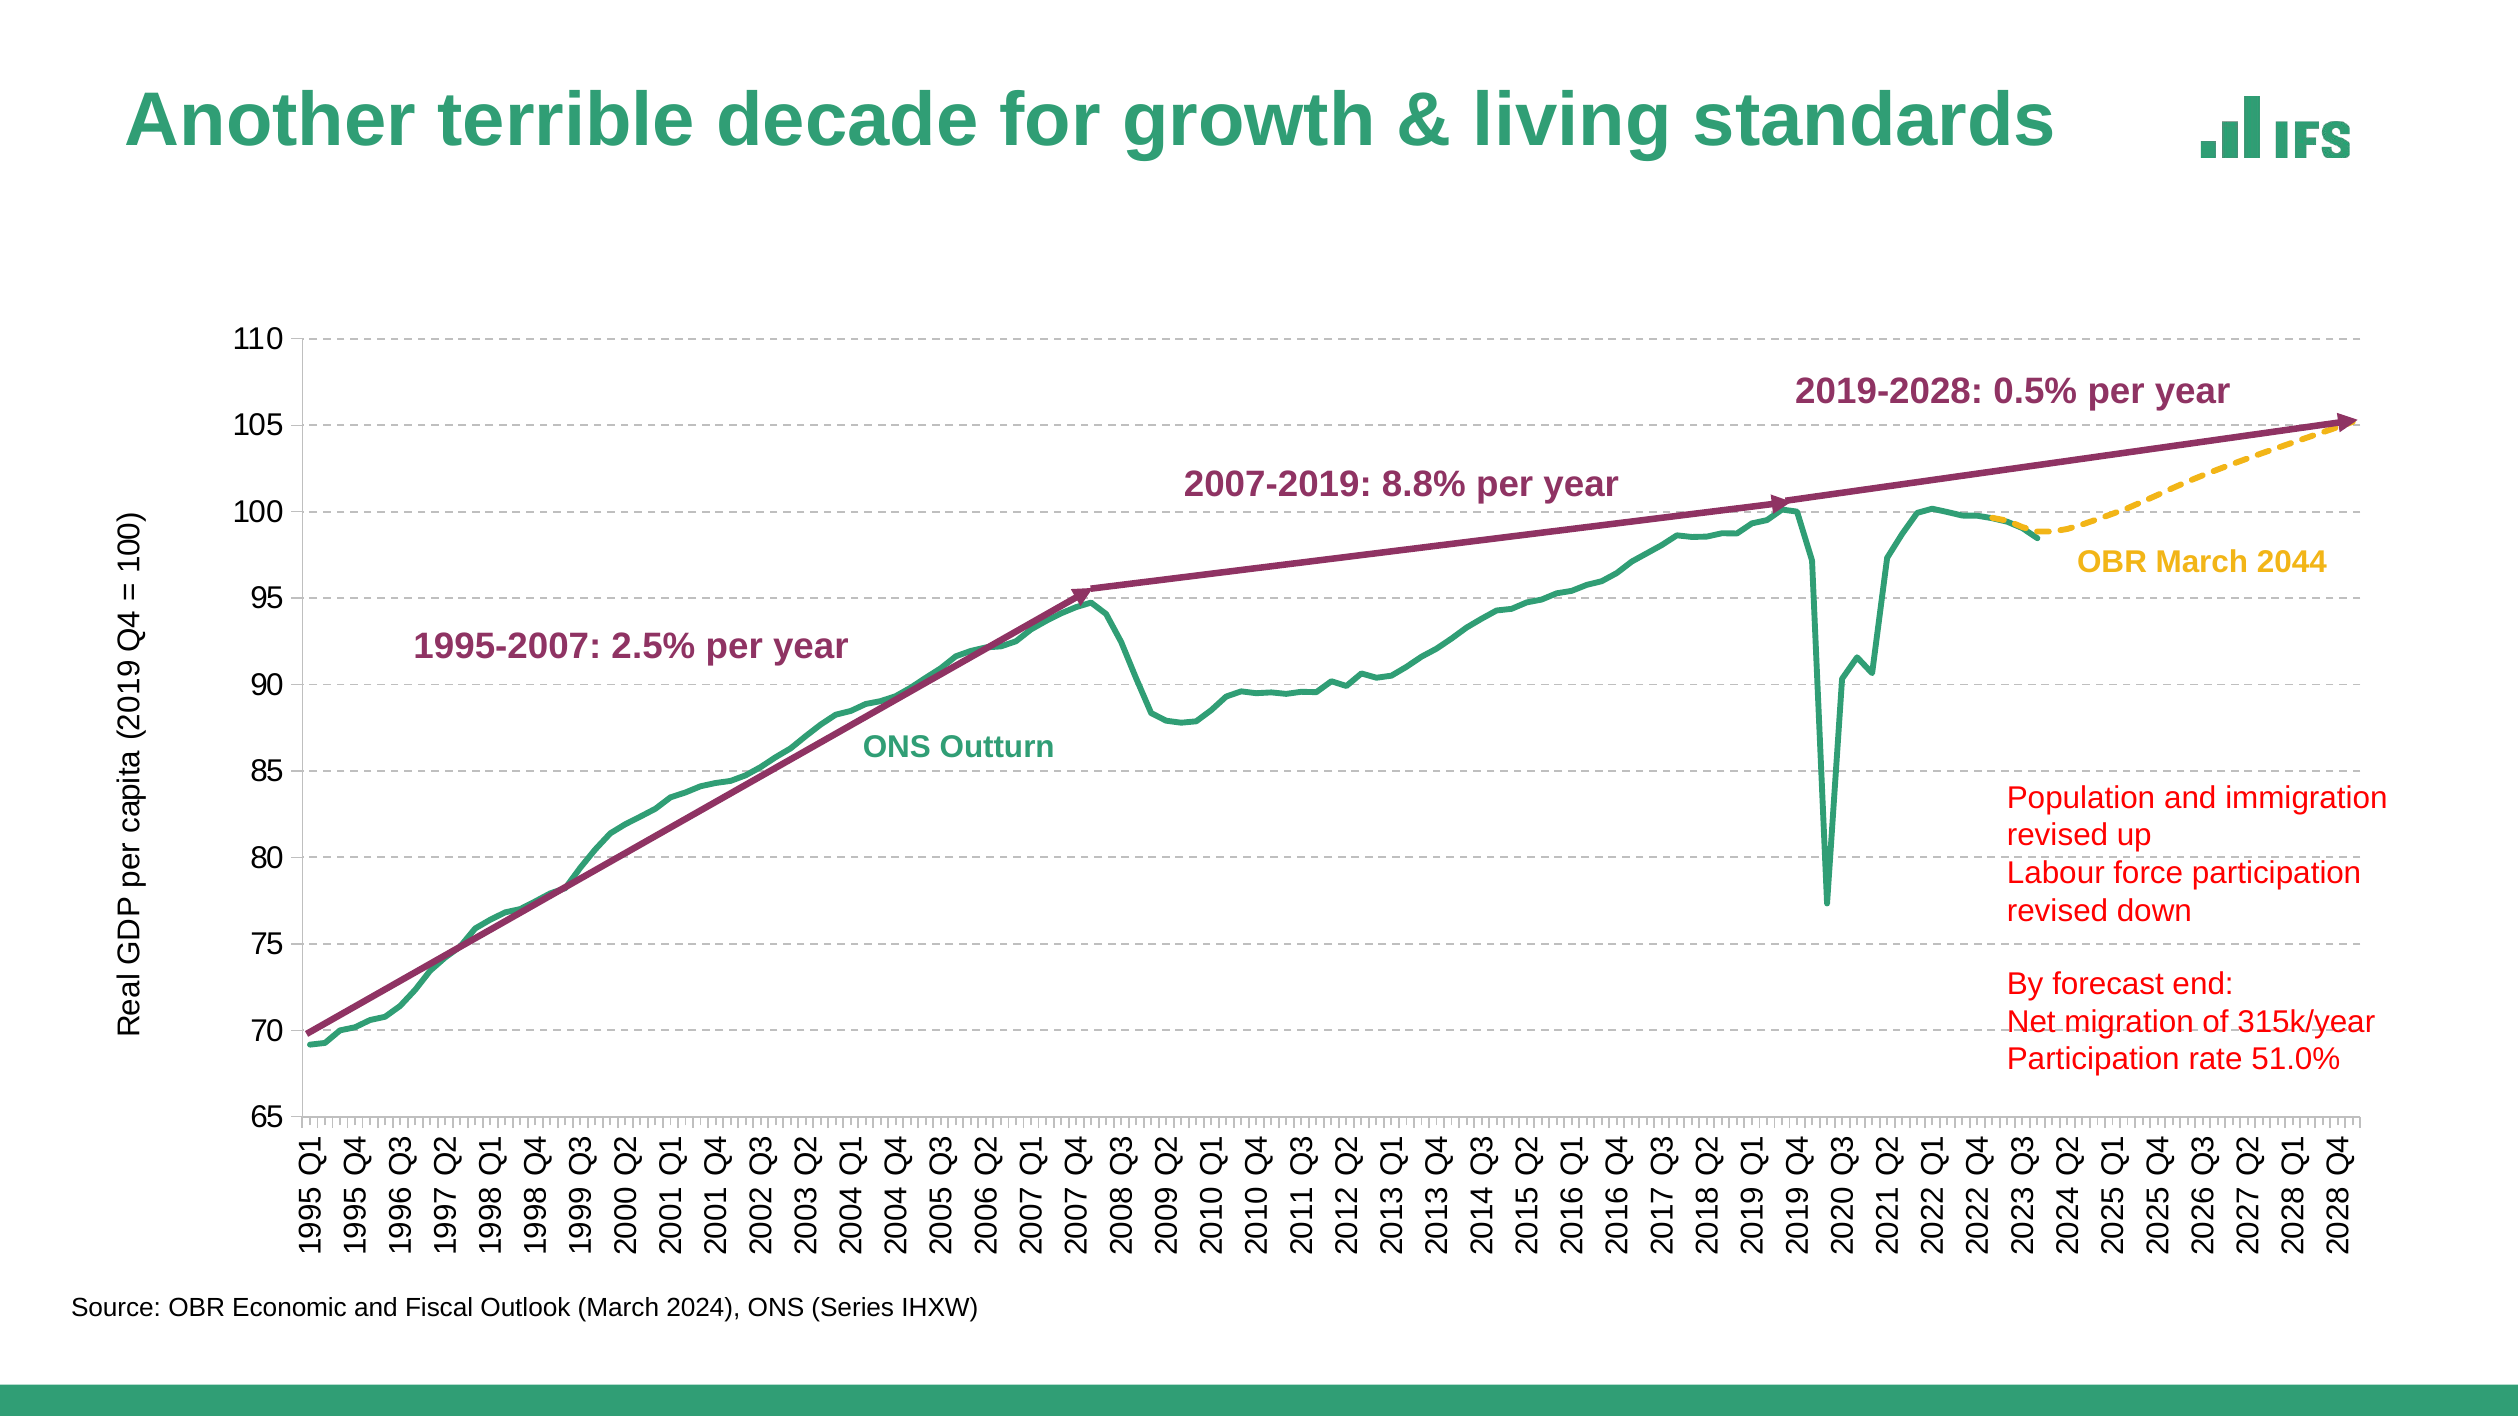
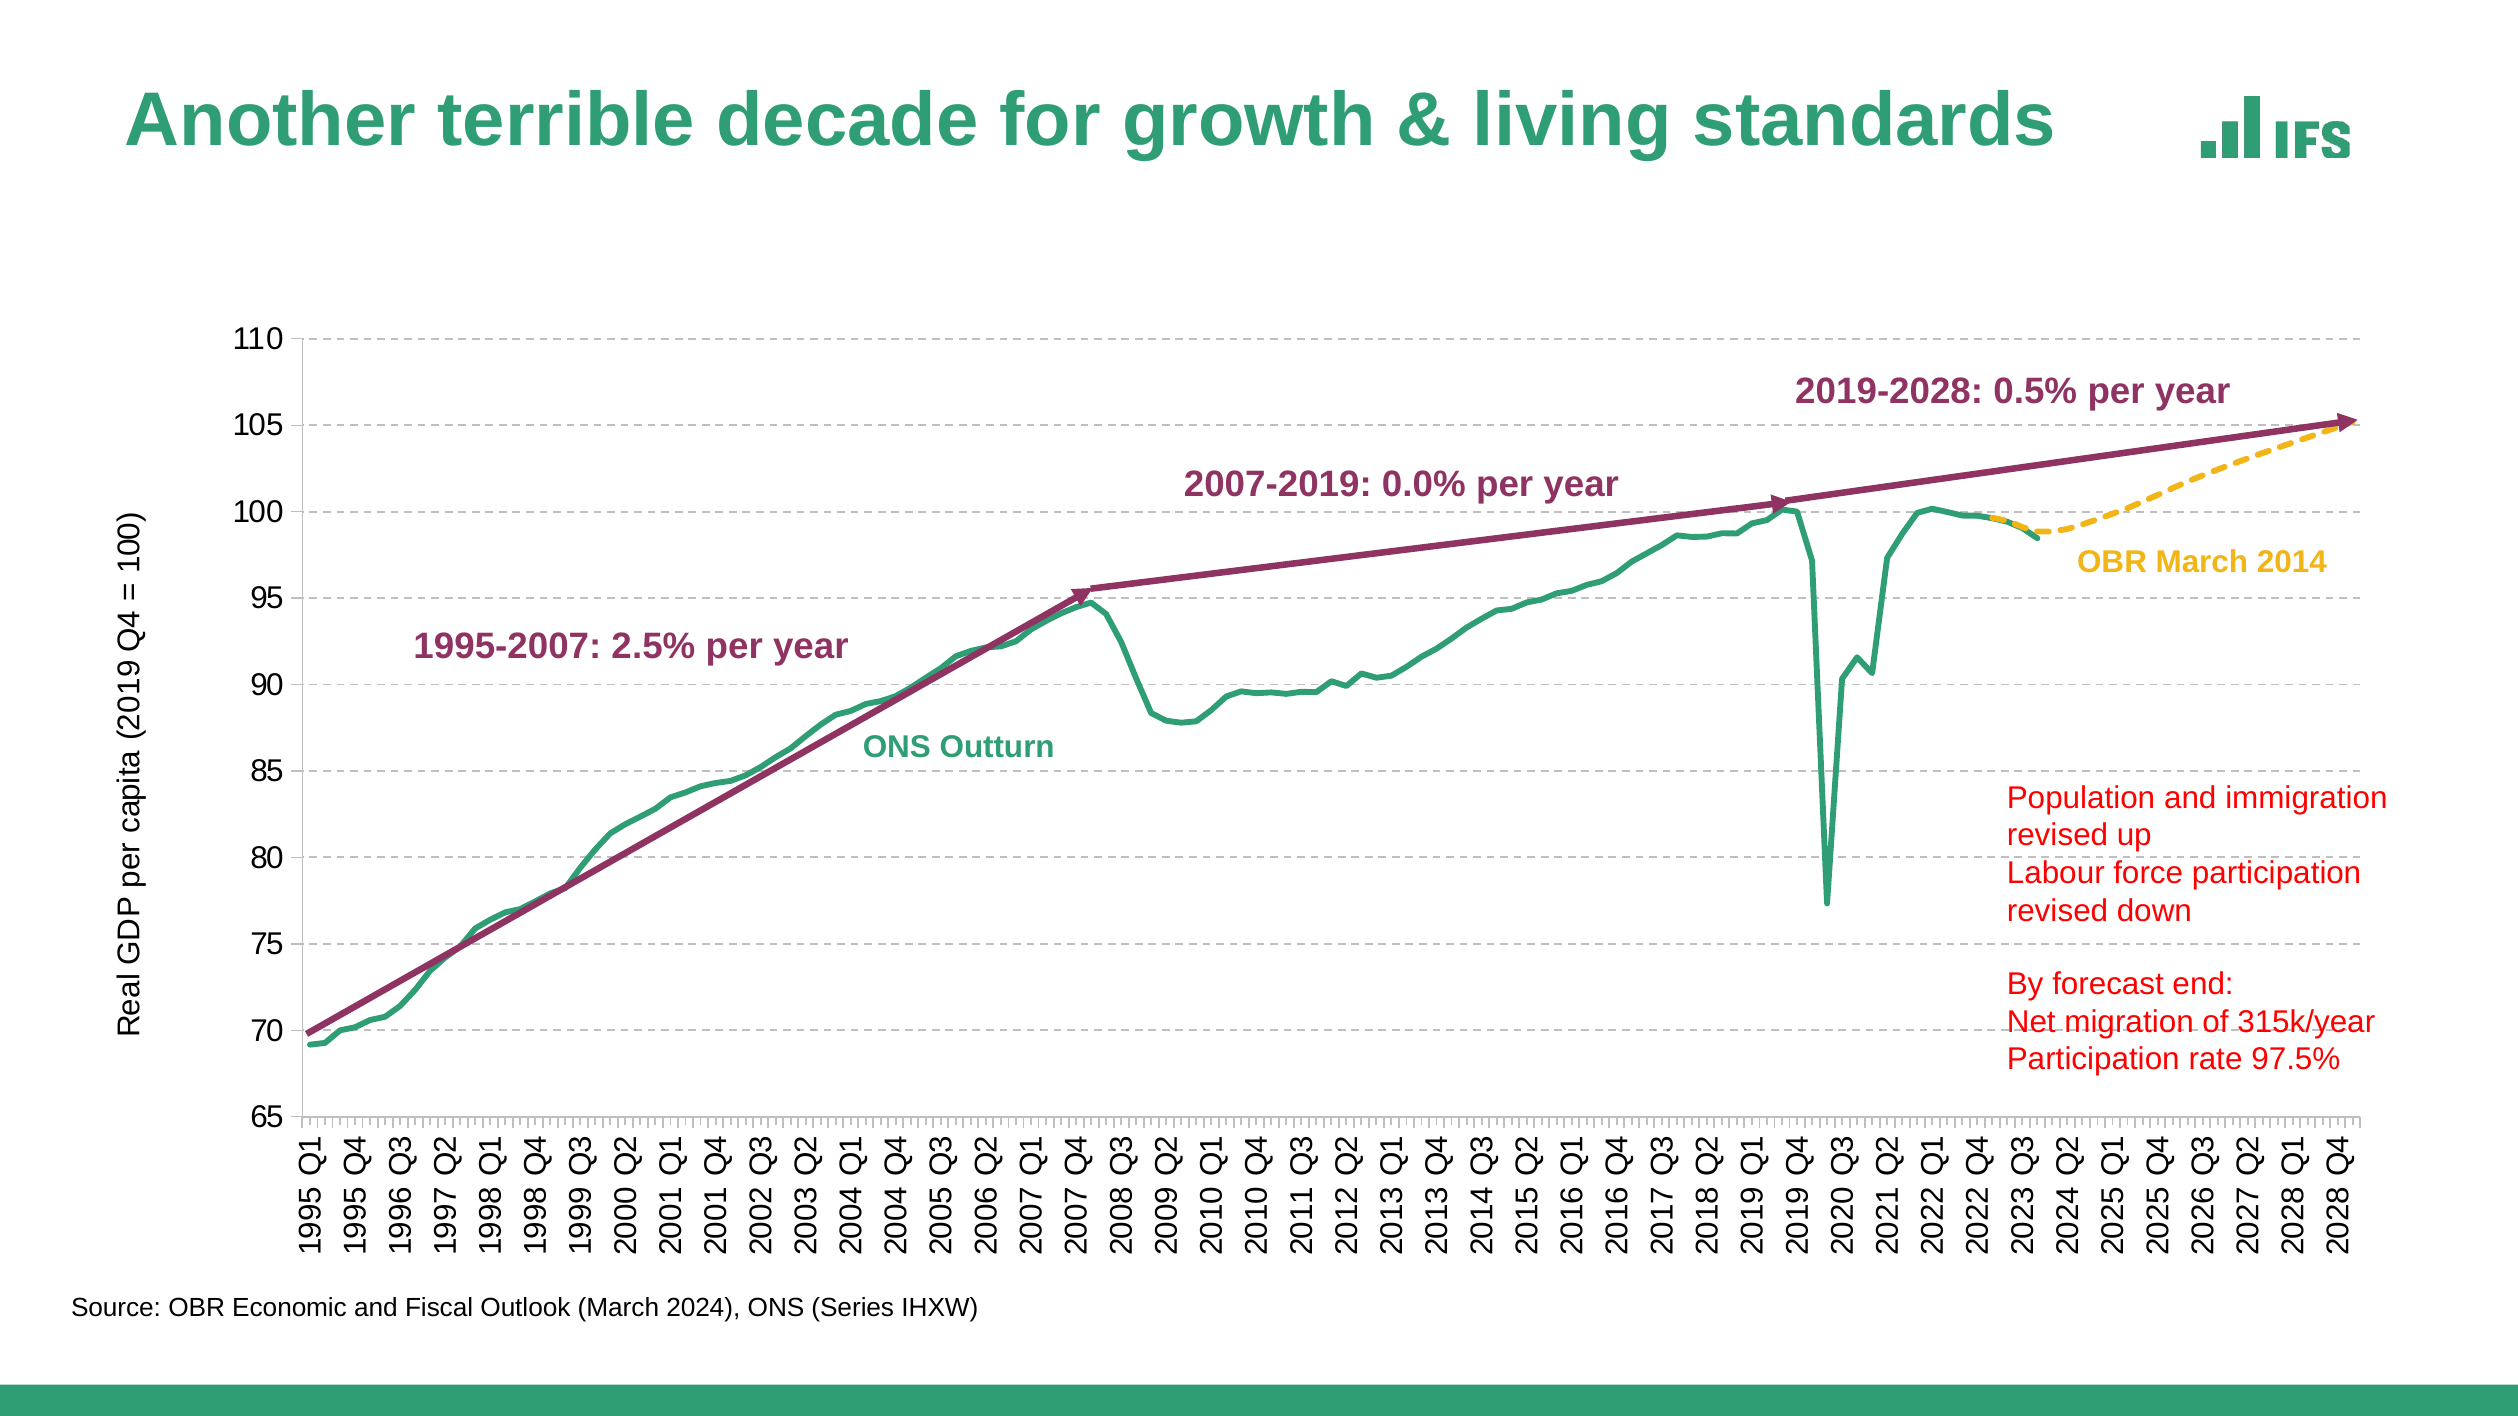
8.8%: 8.8% -> 0.0% (1424, 485)
2044: 2044 -> 2014 (2292, 562)
51.0%: 51.0% -> 97.5% (2296, 1060)
